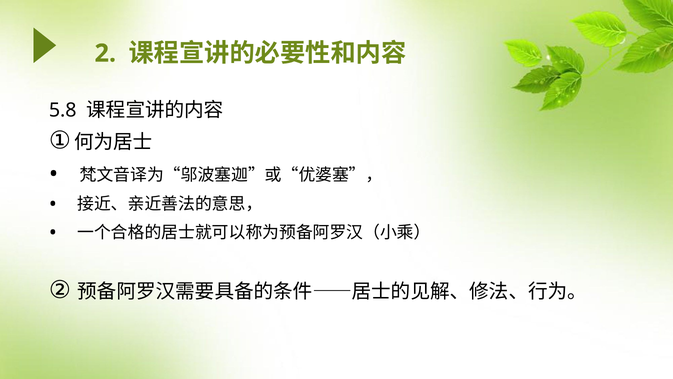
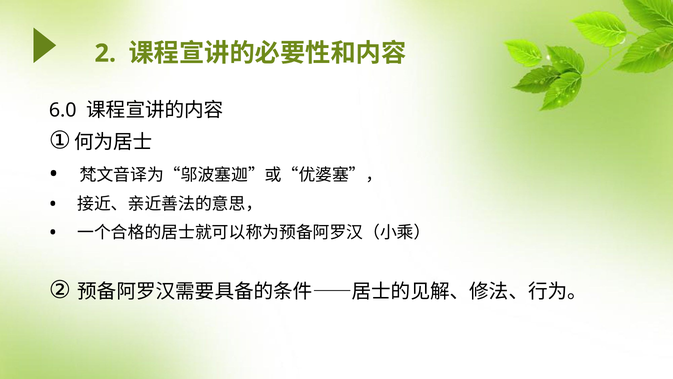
5.8: 5.8 -> 6.0 (63, 110)
